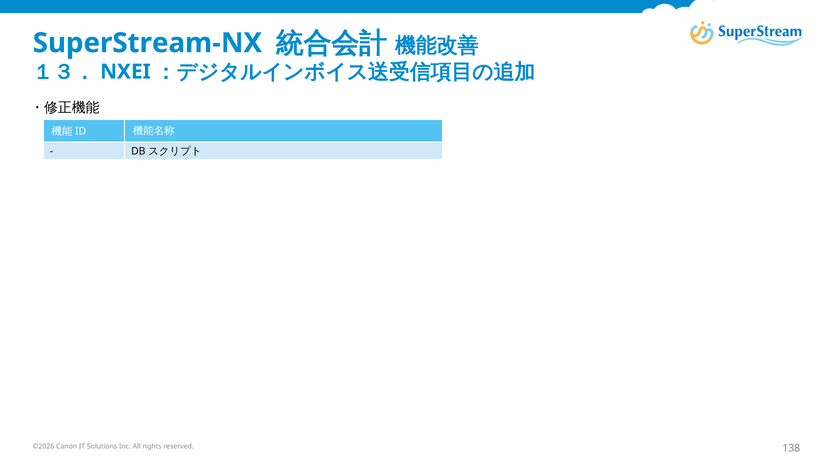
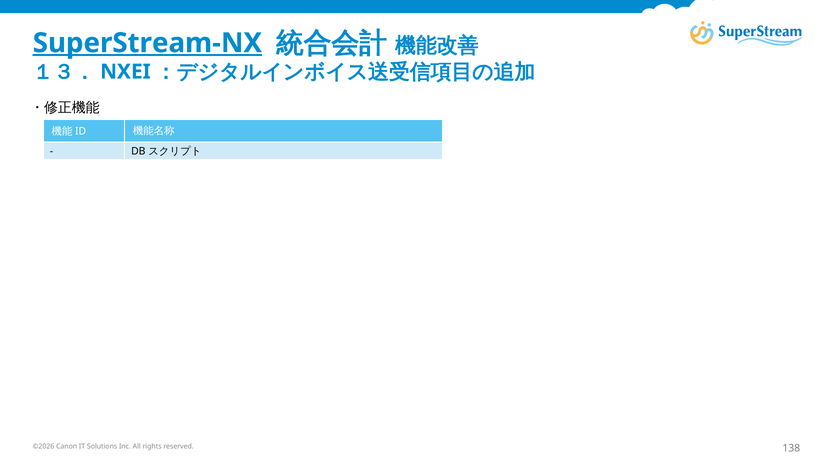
SuperStream-NX underline: none -> present (147, 43)
